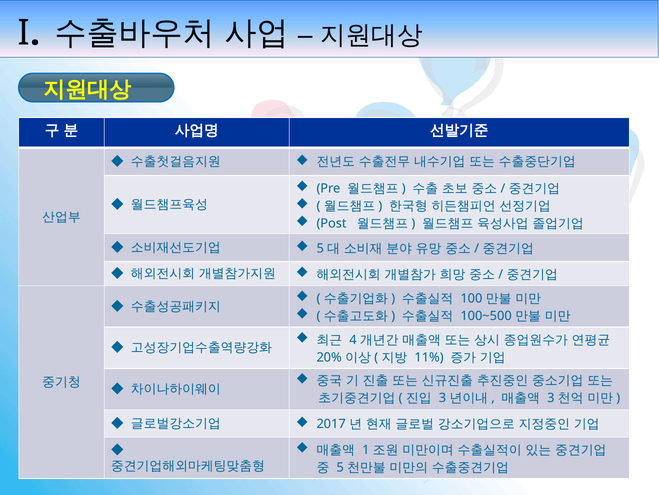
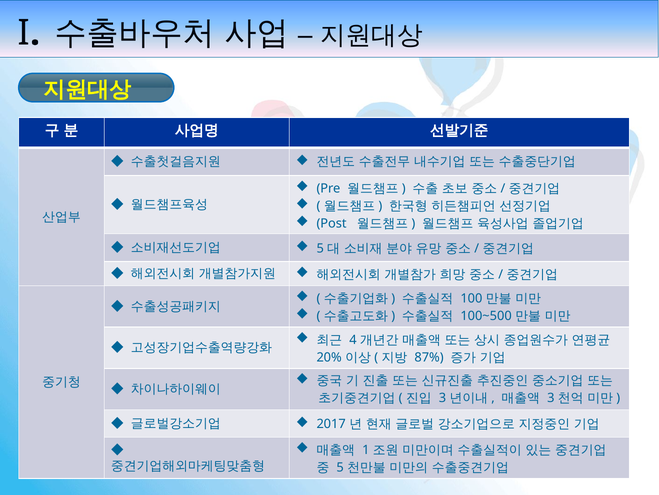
11%: 11% -> 87% (429, 357)
